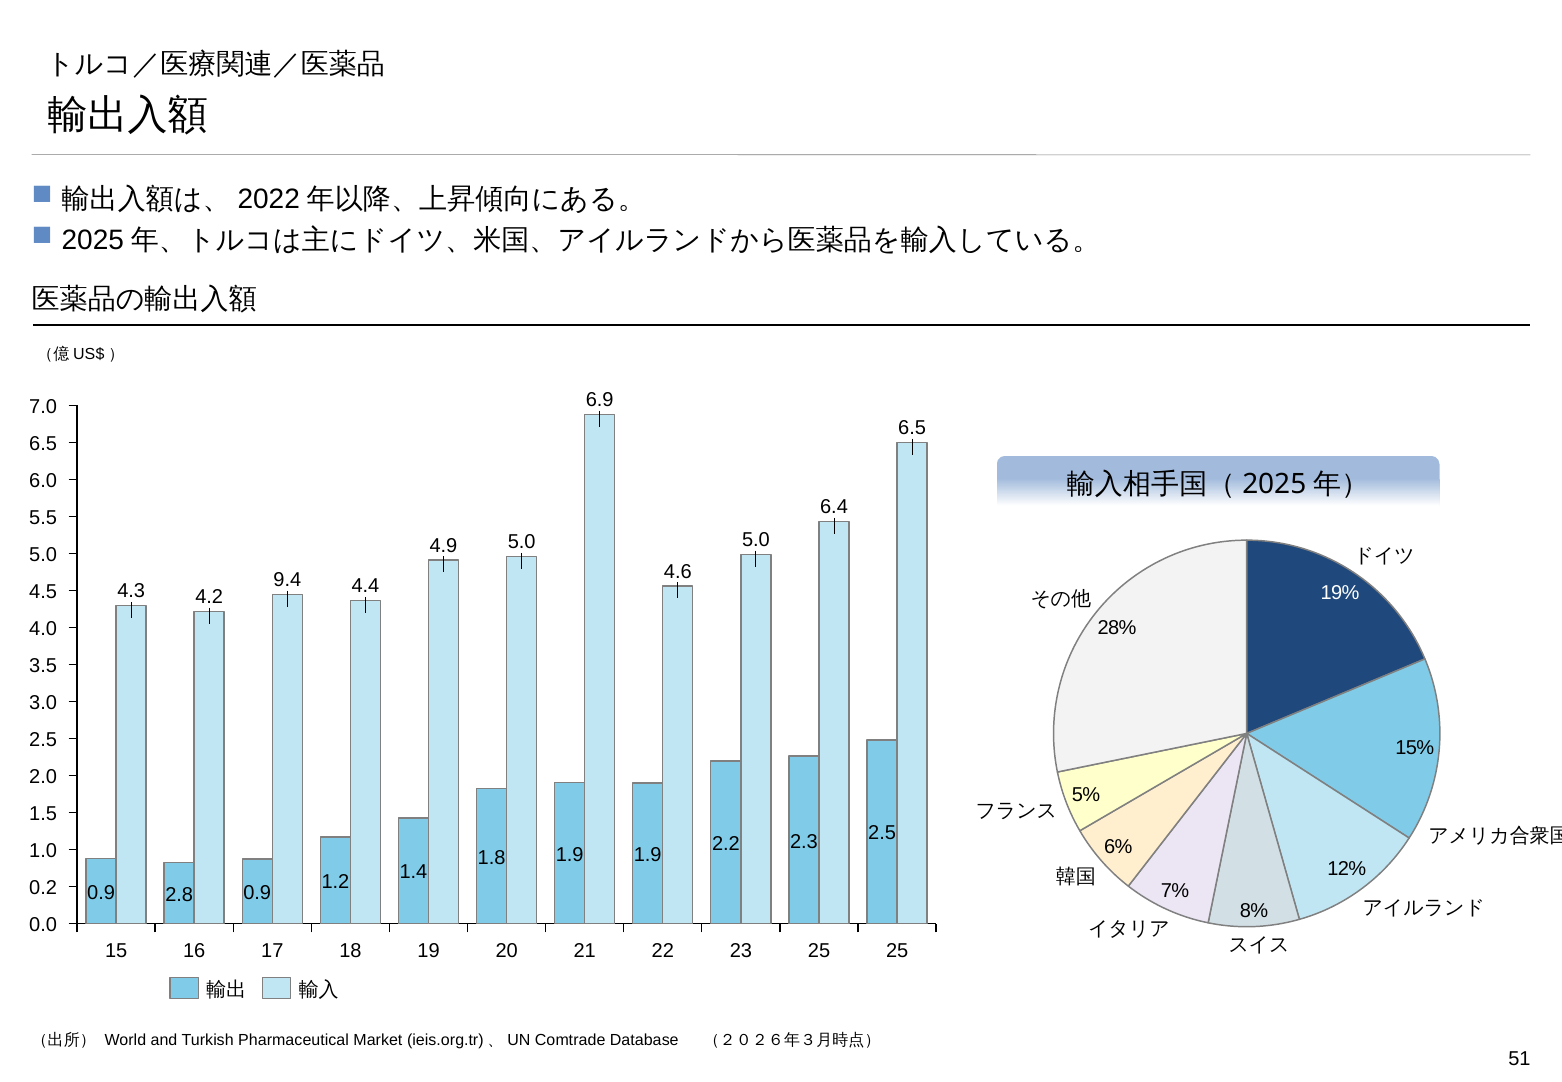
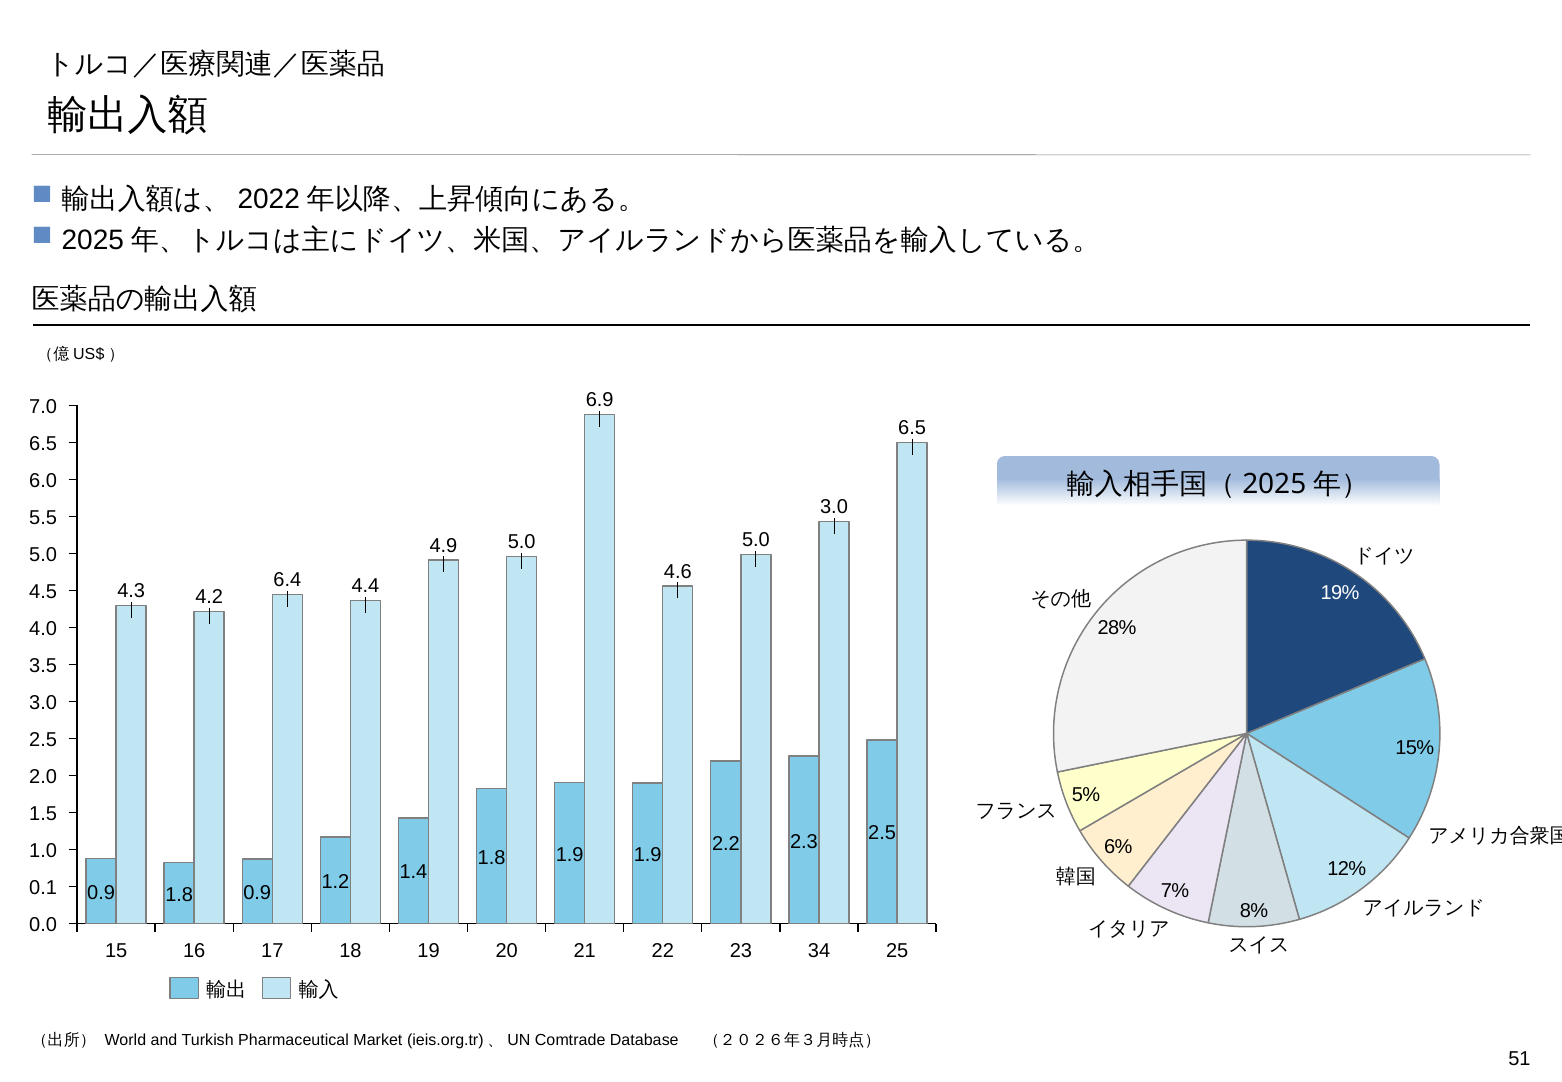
6.4: 6.4 -> 3.0 (834, 507)
9.4: 9.4 -> 6.4 (287, 580)
0.2: 0.2 -> 0.1 (43, 888)
2.8: 2.8 -> 1.8 (179, 894)
23 25: 25 -> 34 (819, 950)
